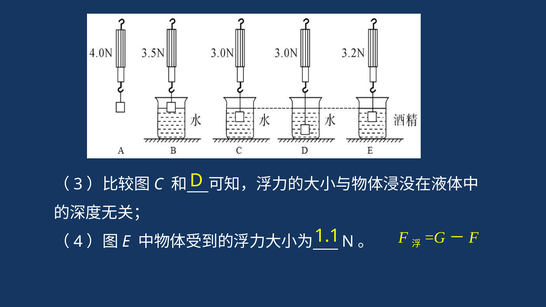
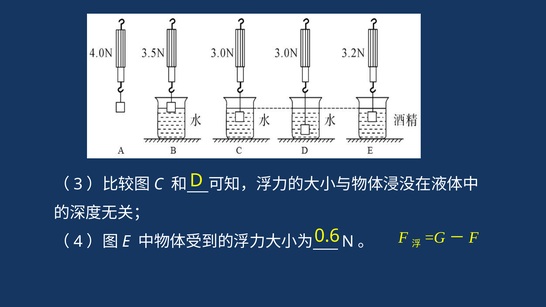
1.1: 1.1 -> 0.6 (327, 236)
